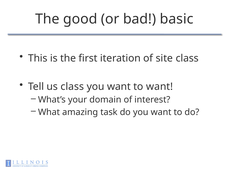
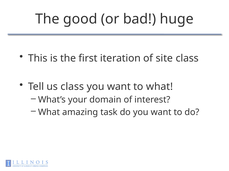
basic: basic -> huge (177, 19)
to want: want -> what (160, 87)
